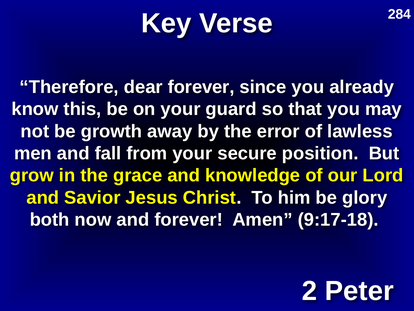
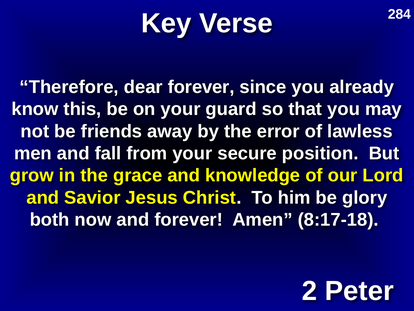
growth: growth -> friends (112, 131)
9:17-18: 9:17-18 -> 8:17-18 (338, 219)
